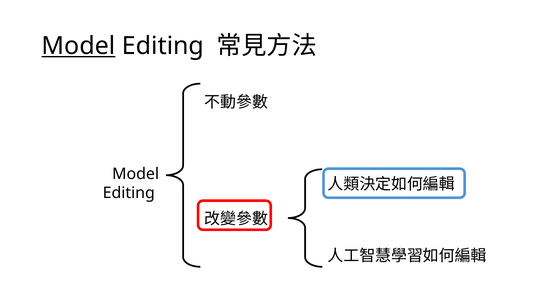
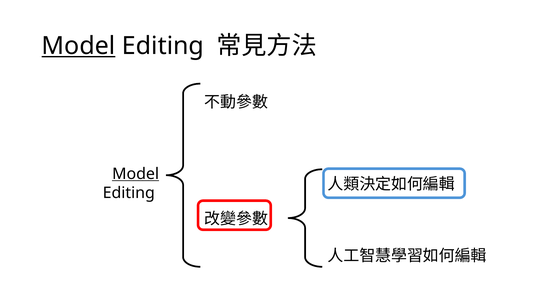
Model underline: none -> present (136, 174)
